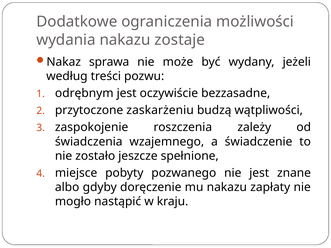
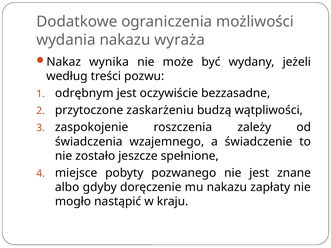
zostaje: zostaje -> wyraża (180, 40)
sprawa: sprawa -> wynika (109, 62)
